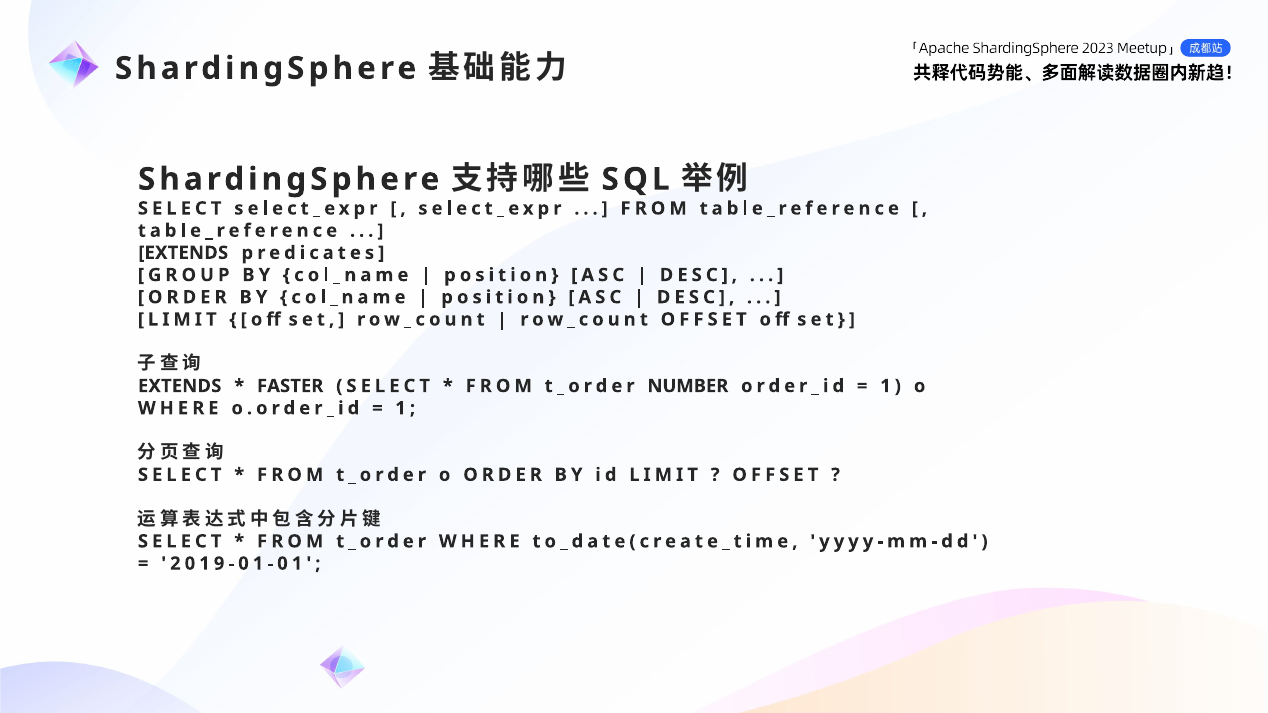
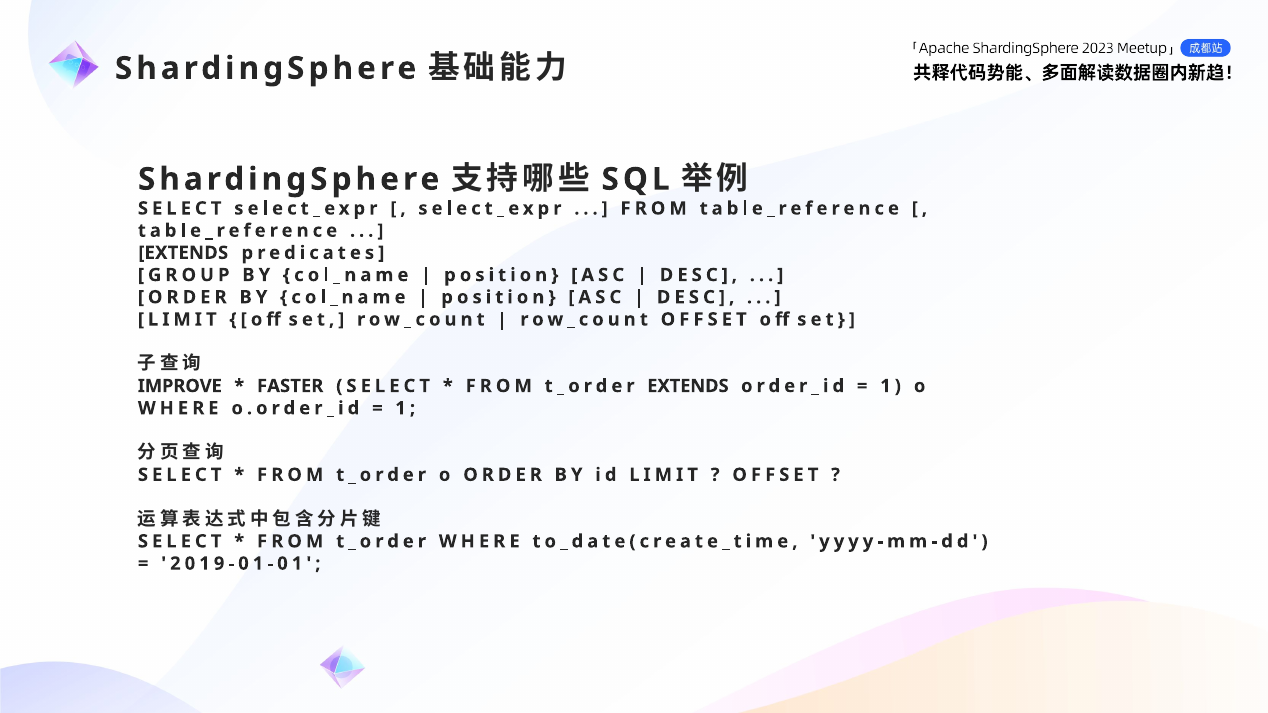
EXTENDS: EXTENDS -> IMPROVE (180, 386)
t_order NUMBER: NUMBER -> EXTENDS (688, 386)
